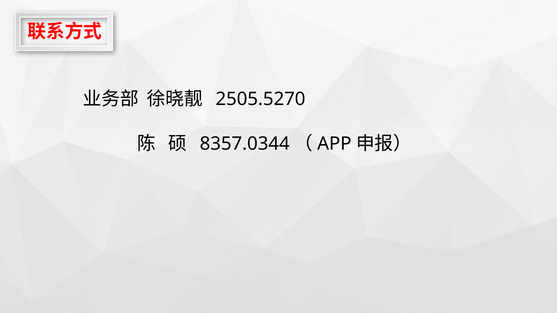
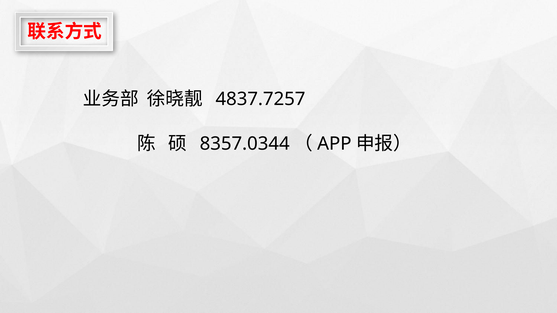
2505.5270: 2505.5270 -> 4837.7257 (260, 99)
